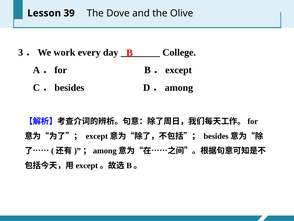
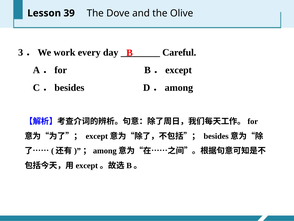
College: College -> Careful (179, 52)
